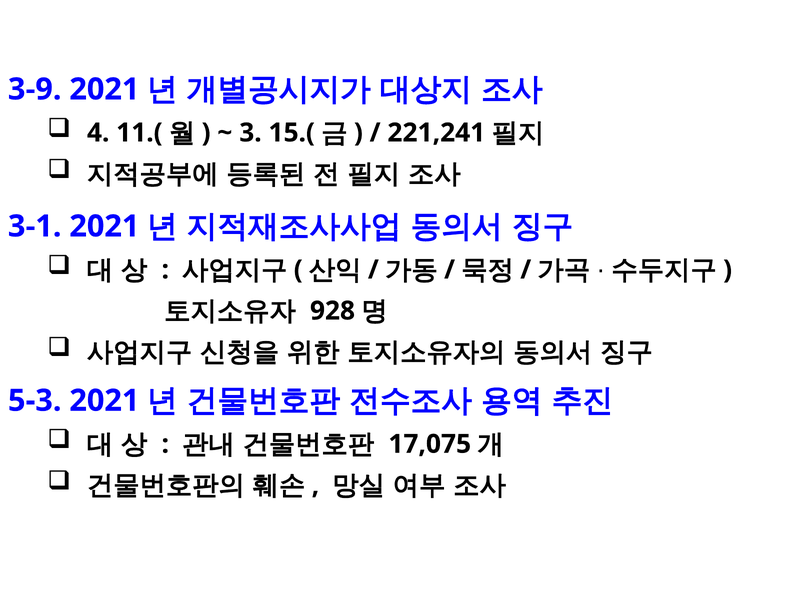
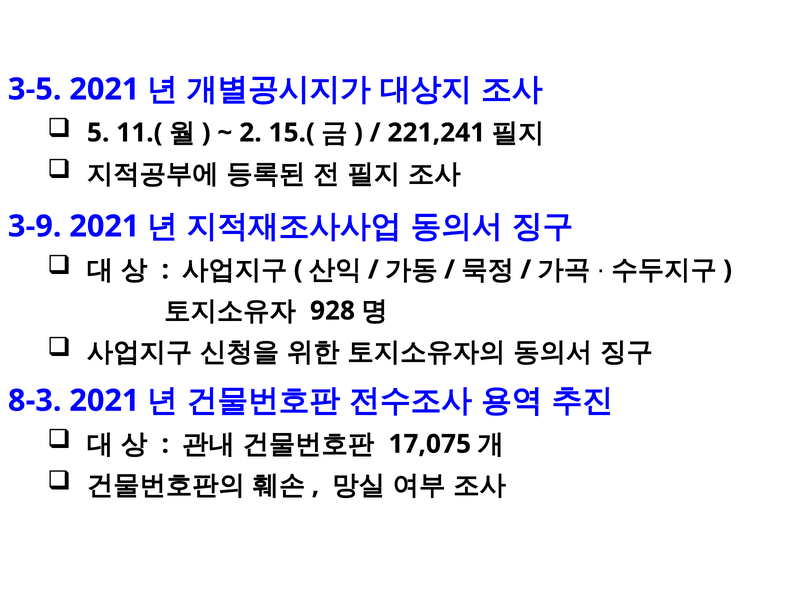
3-9: 3-9 -> 3-5 (35, 89)
4: 4 -> 5 (98, 133)
3: 3 -> 2 (250, 133)
3-1: 3-1 -> 3-9 (35, 226)
5-3: 5-3 -> 8-3 (35, 400)
